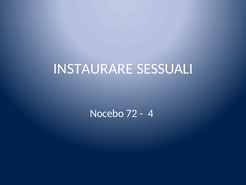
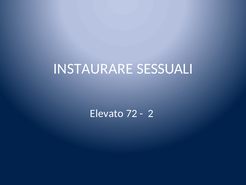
Nocebo: Nocebo -> Elevato (107, 113)
4: 4 -> 2 (151, 113)
